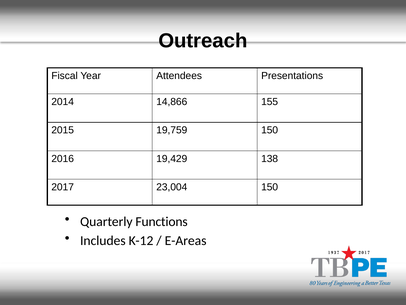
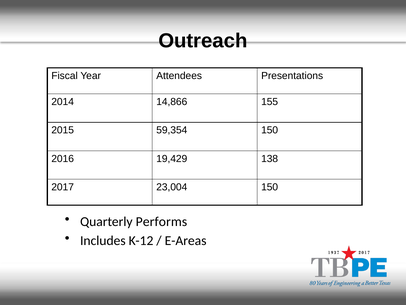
19,759: 19,759 -> 59,354 (172, 130)
Functions: Functions -> Performs (161, 221)
